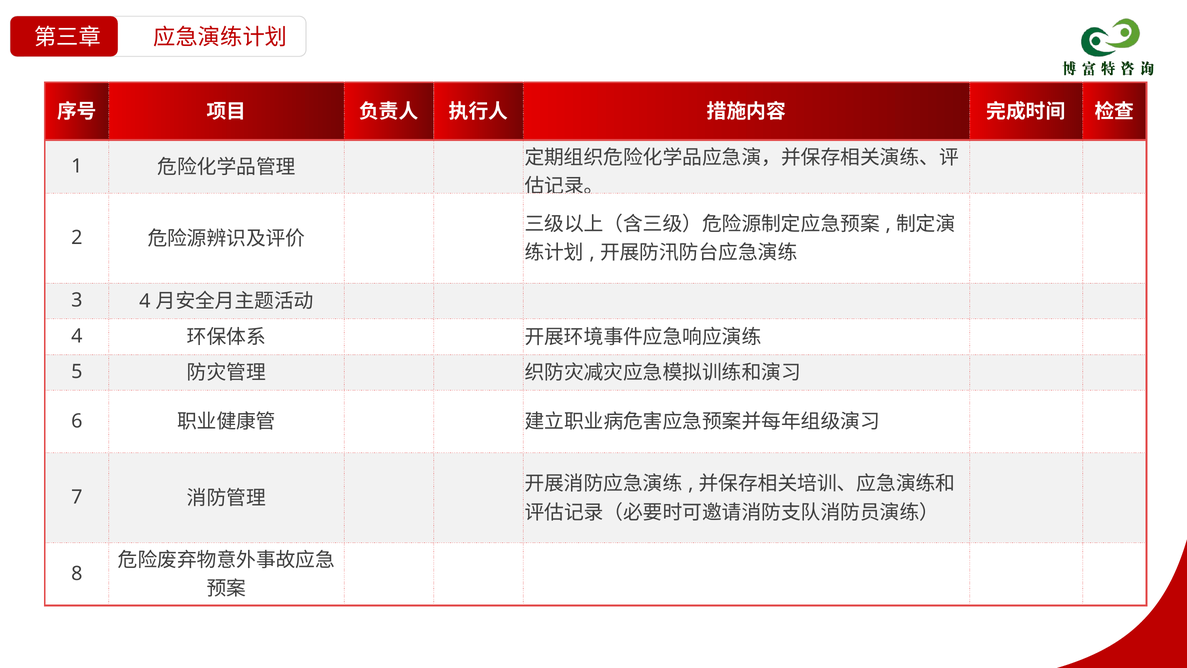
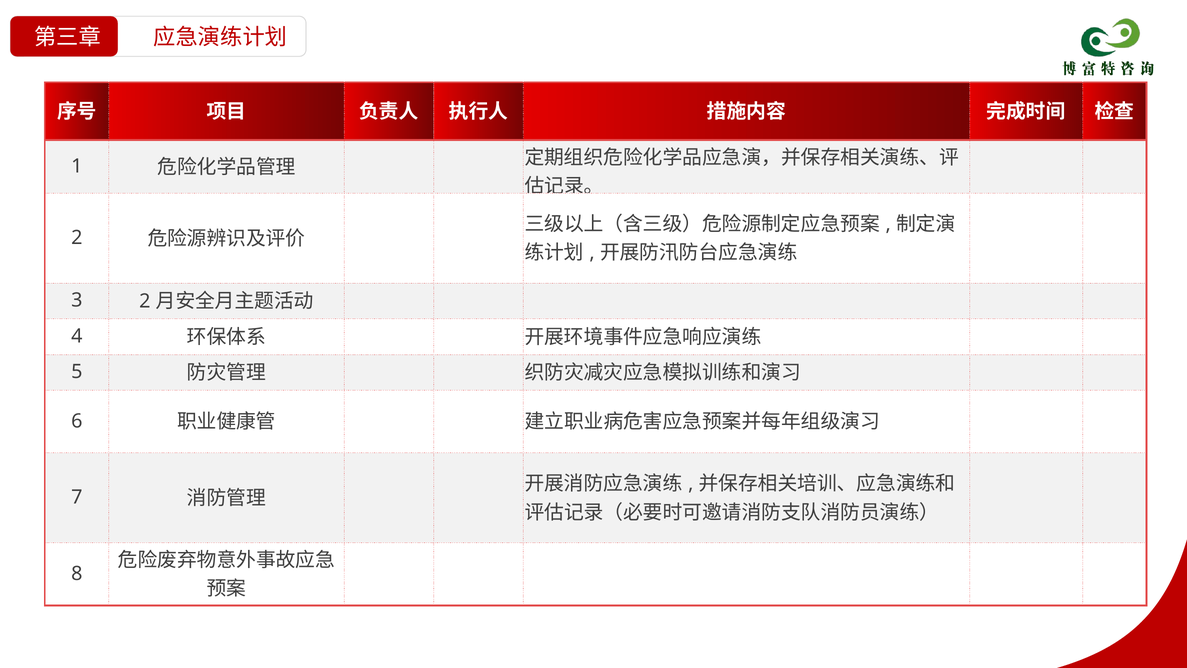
3 4: 4 -> 2 (145, 301)
